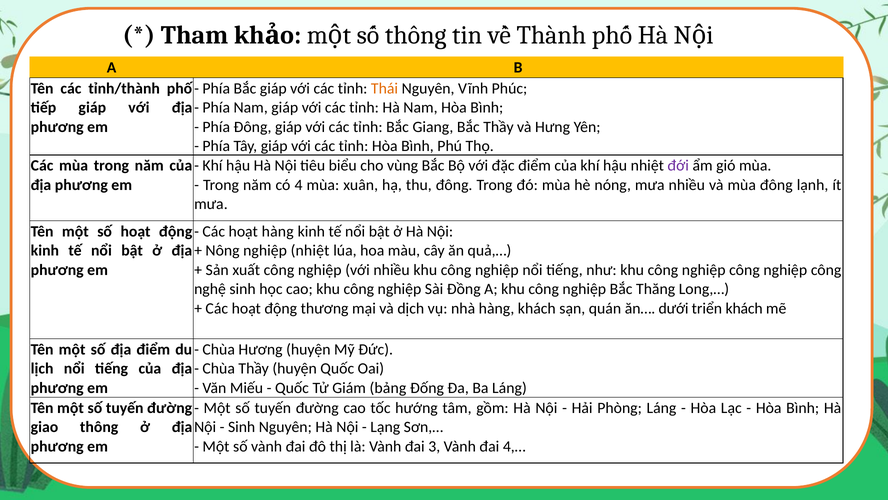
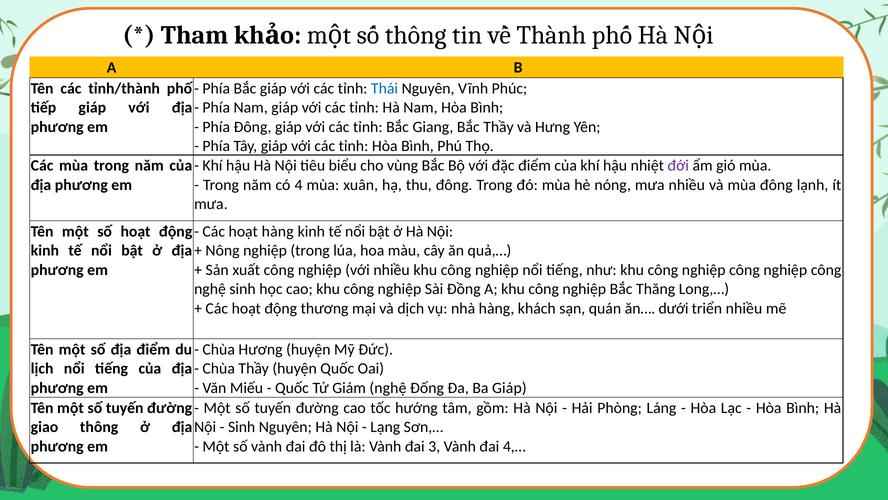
Thái colour: orange -> blue (385, 88)
nghiệp nhiệt: nhiệt -> trong (310, 251)
triển khách: khách -> nhiều (744, 308)
Giám bảng: bảng -> nghệ (388, 388)
Ba Láng: Láng -> Giáp (509, 388)
